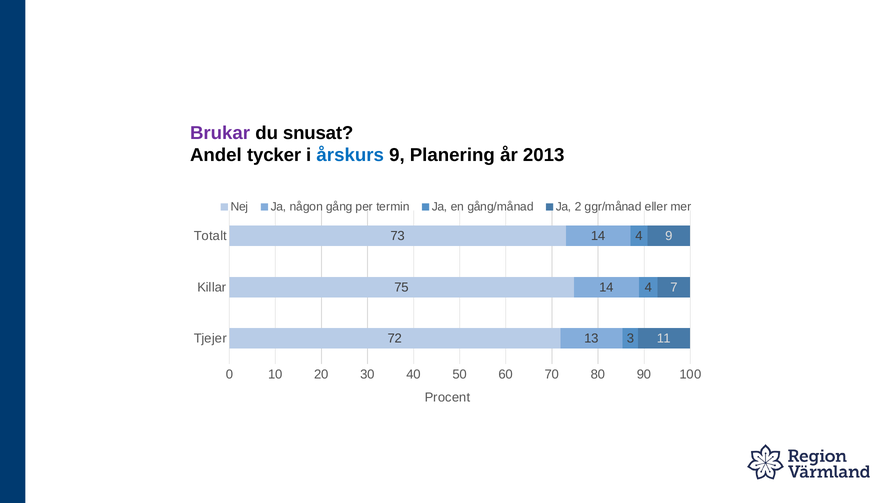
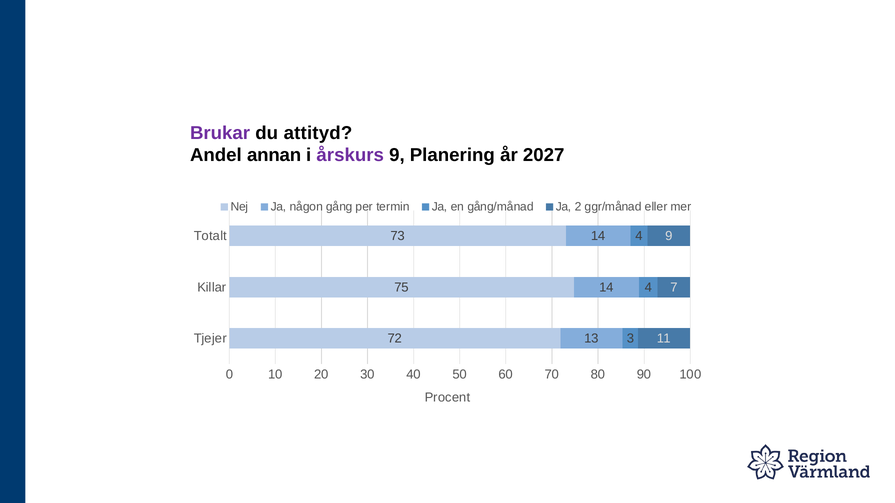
snusat: snusat -> attityd (318, 133)
tycker: tycker -> annan (274, 155)
årskurs colour: blue -> purple (350, 155)
2013: 2013 -> 2027 (544, 155)
